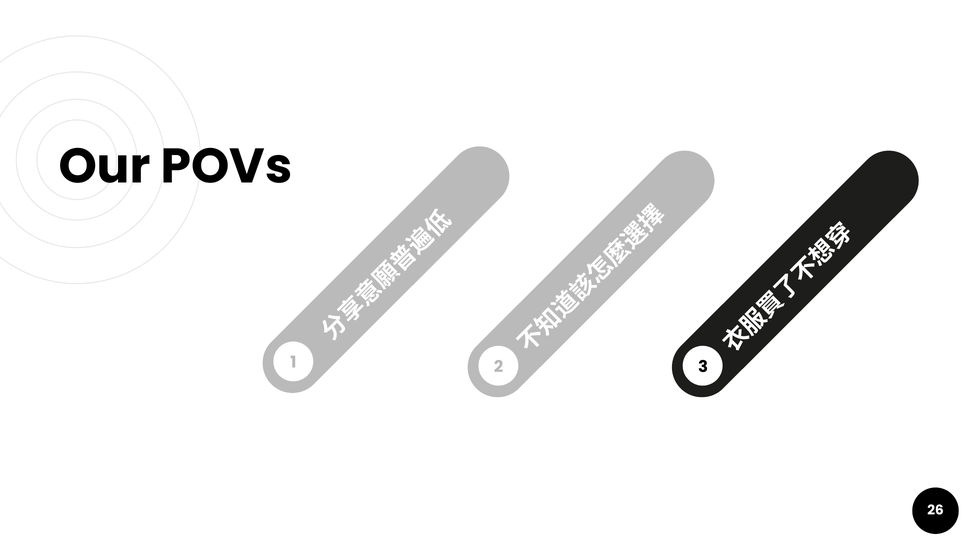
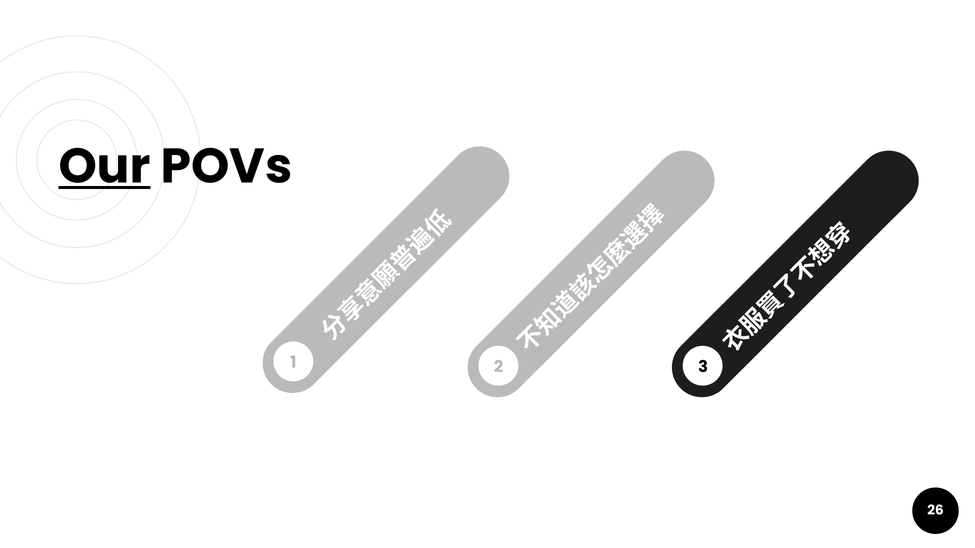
Our underline: none -> present (104, 167)
